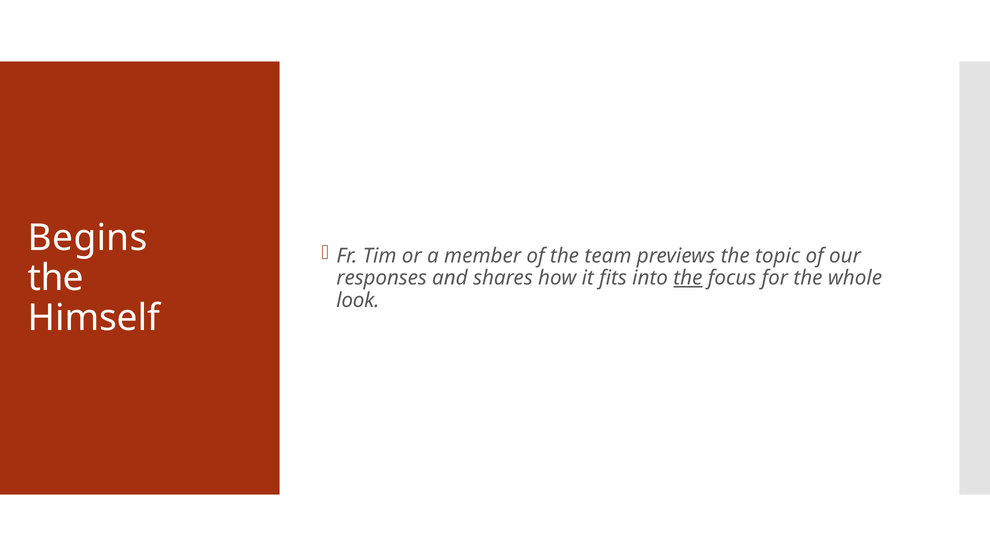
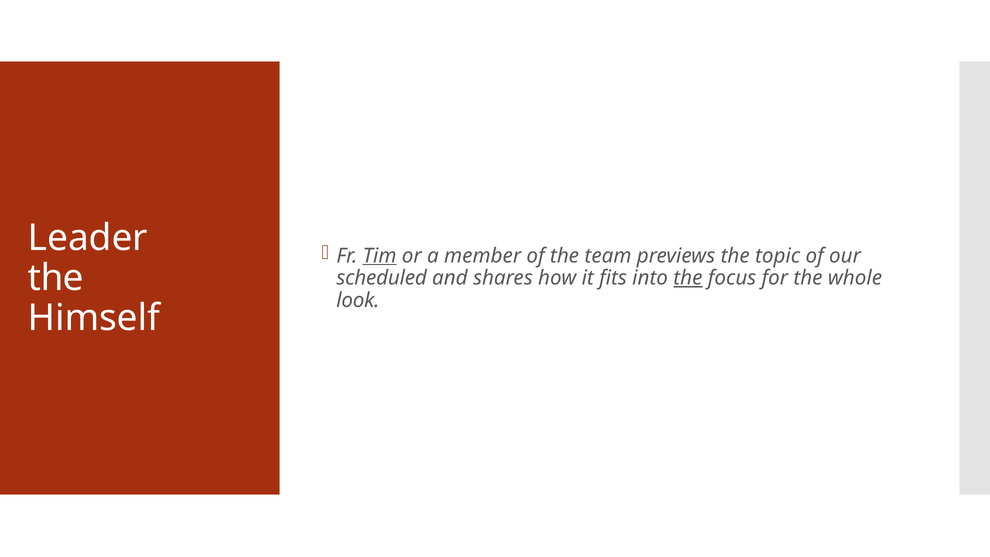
Begins: Begins -> Leader (88, 238)
Tim underline: none -> present (380, 256)
responses: responses -> scheduled (382, 278)
